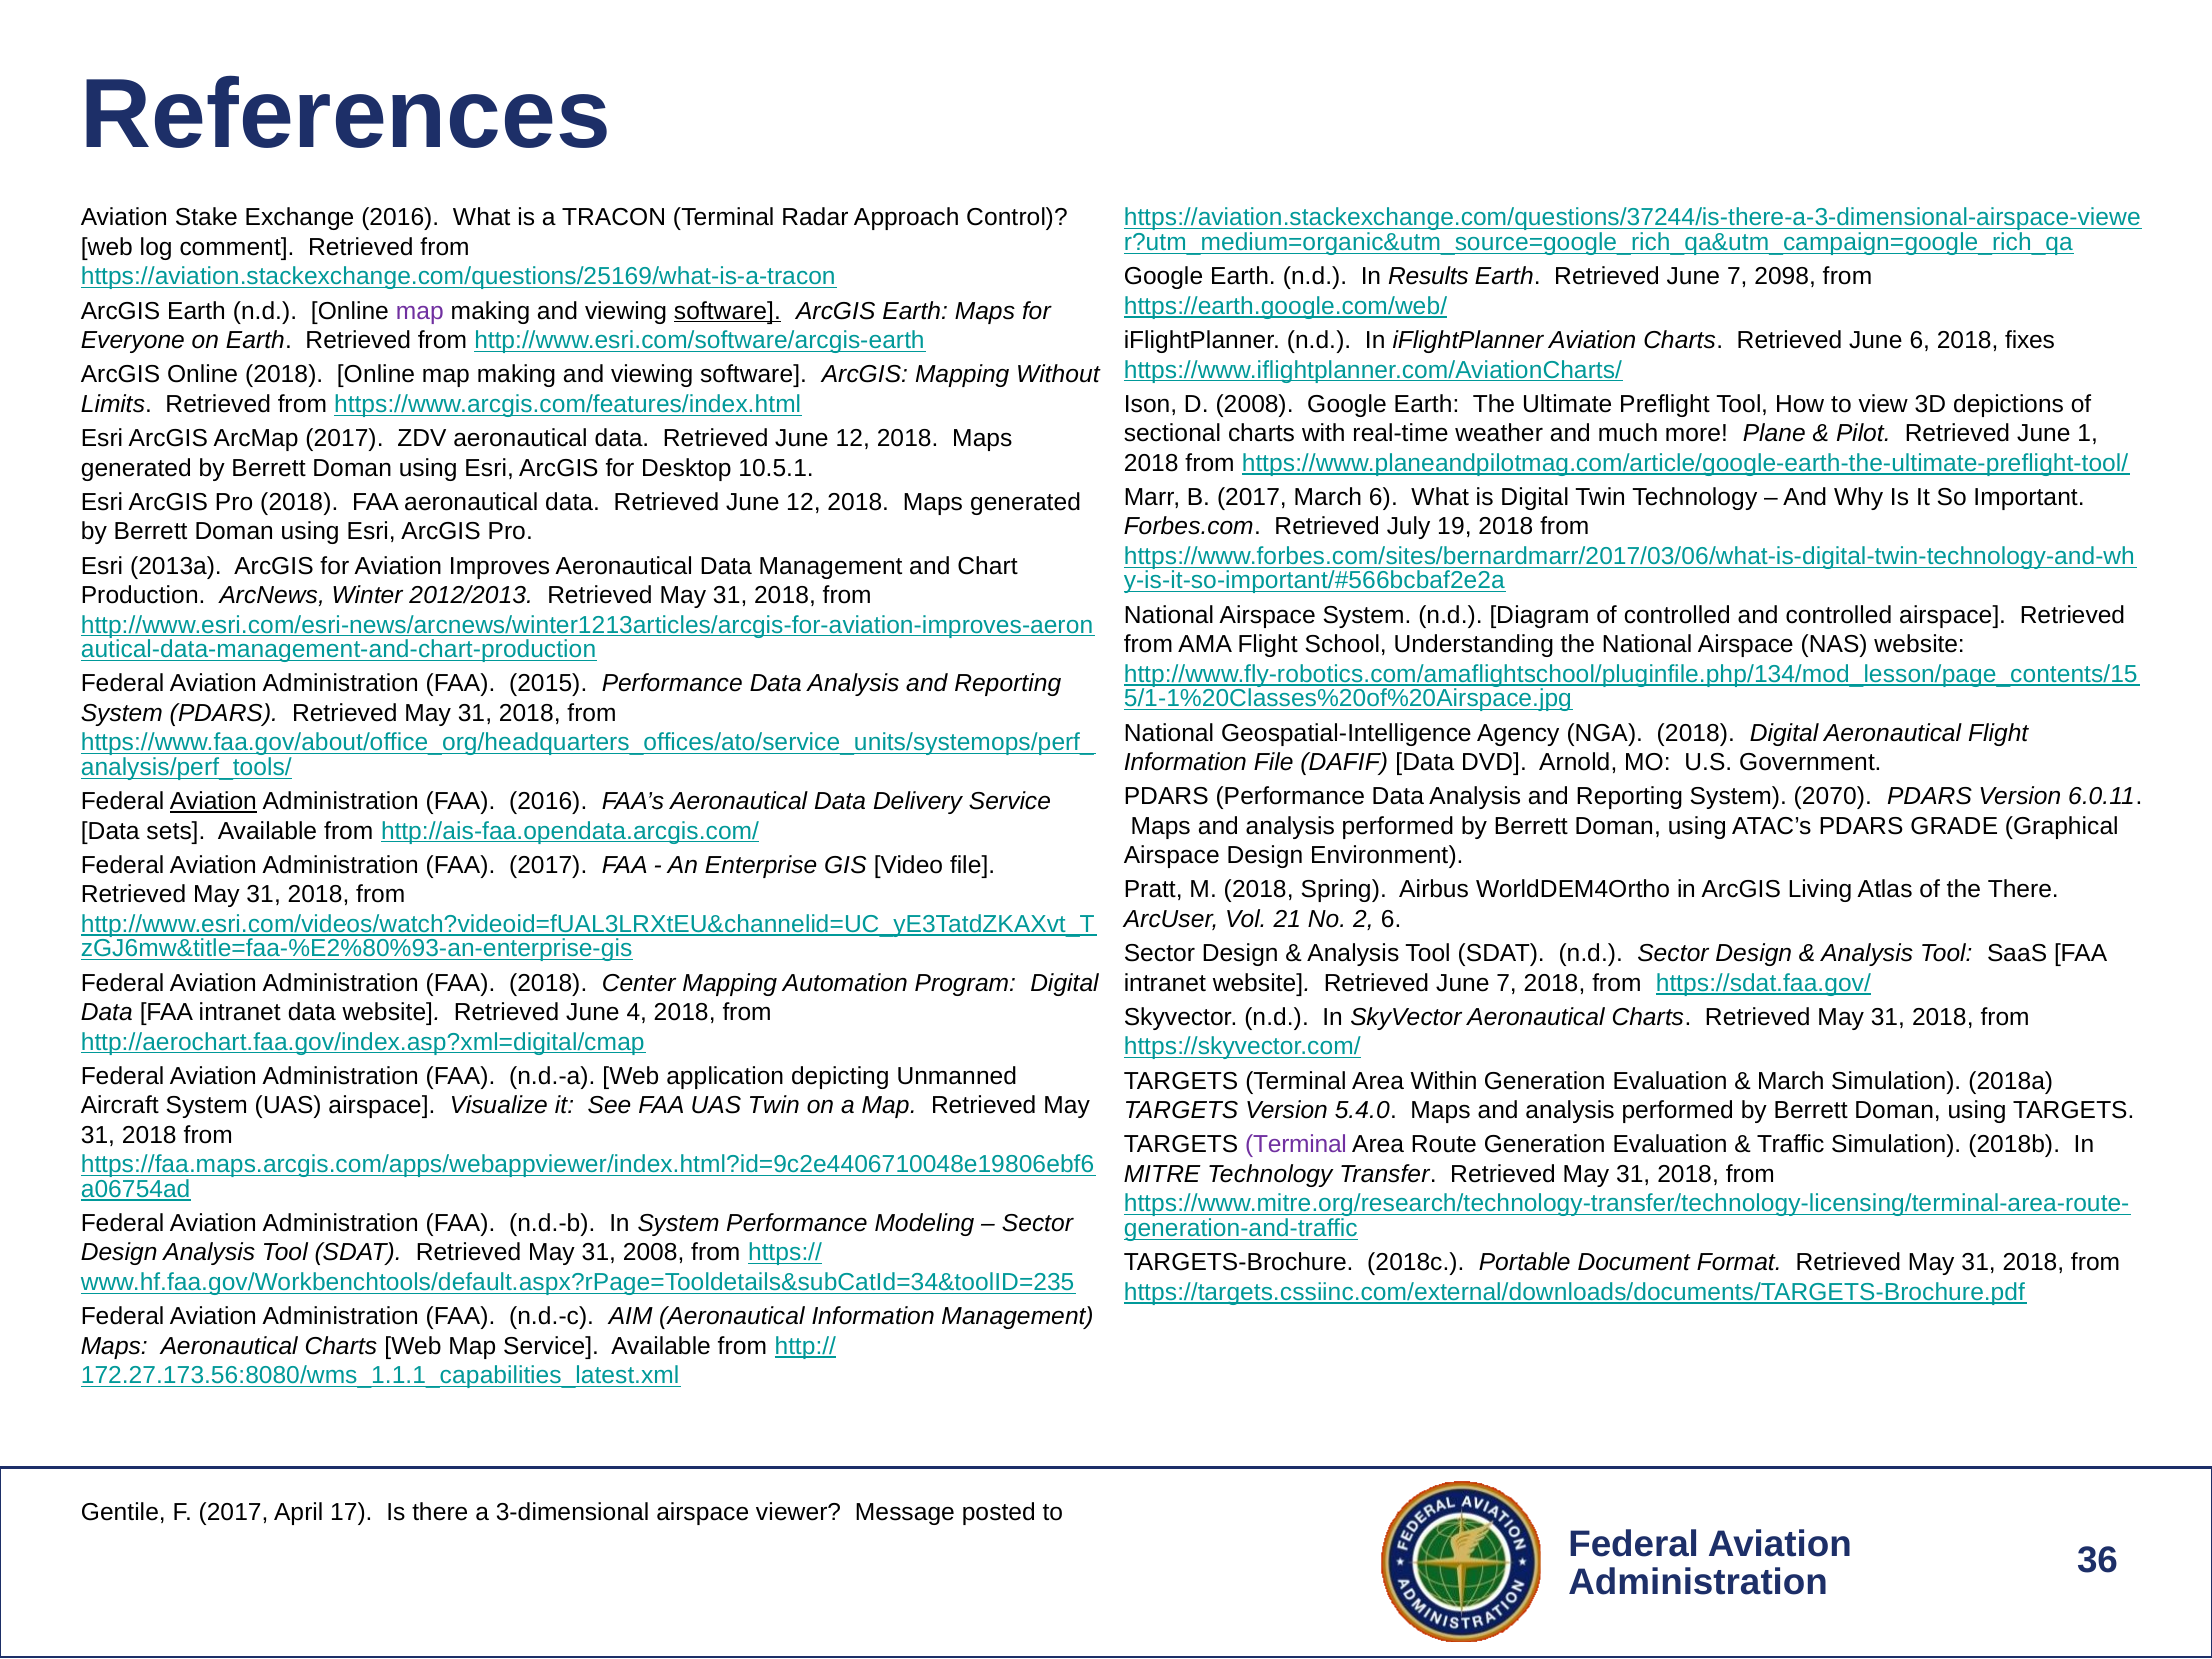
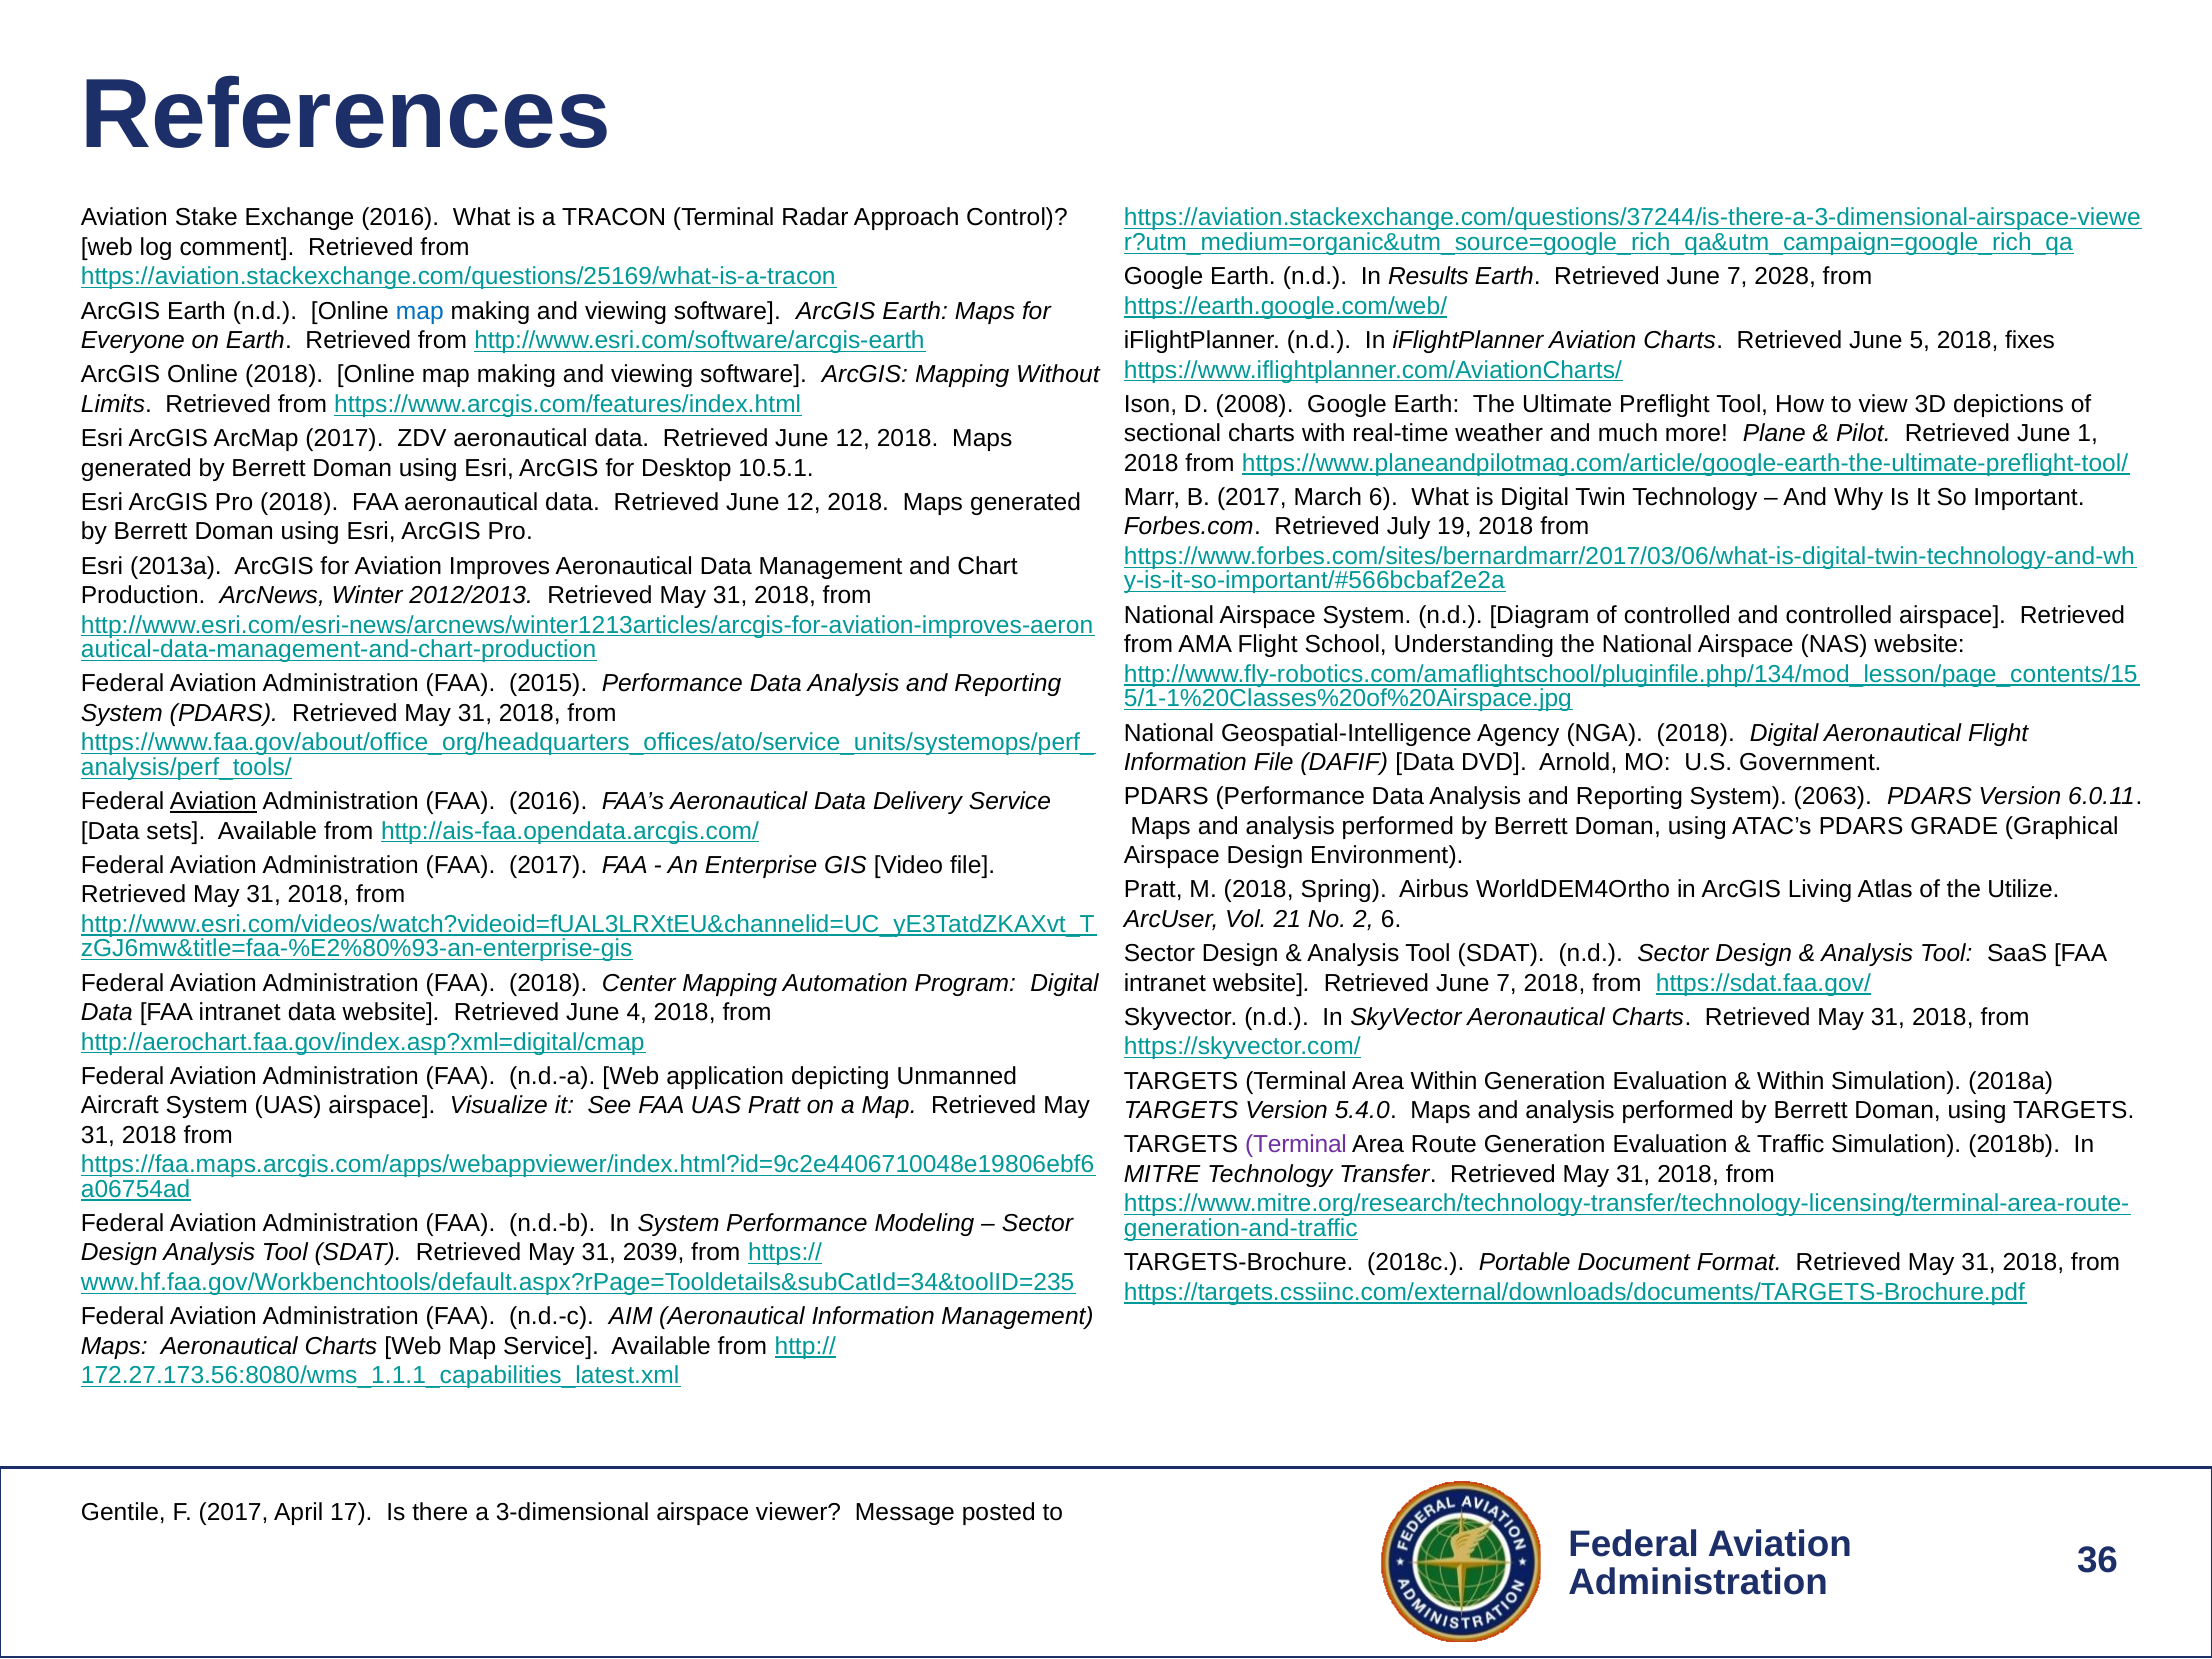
2098: 2098 -> 2028 (1785, 277)
map colour: purple -> blue (420, 311)
software underline: present -> none (727, 311)
June 6: 6 -> 5 (1920, 341)
2070: 2070 -> 2063 (1833, 797)
the There: There -> Utilize (2023, 890)
March: March -> Within (1791, 1081)
UAS Twin: Twin -> Pratt (774, 1106)
31 2008: 2008 -> 2039 (654, 1253)
